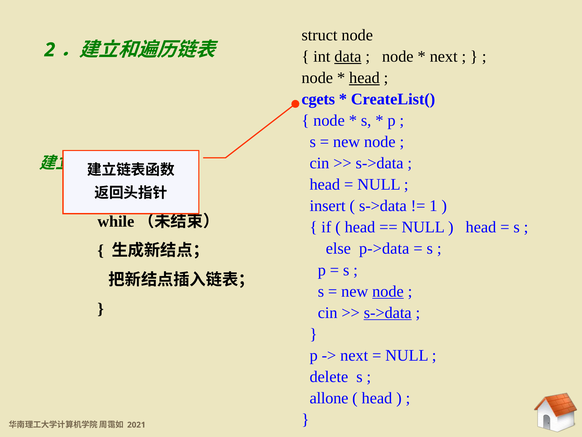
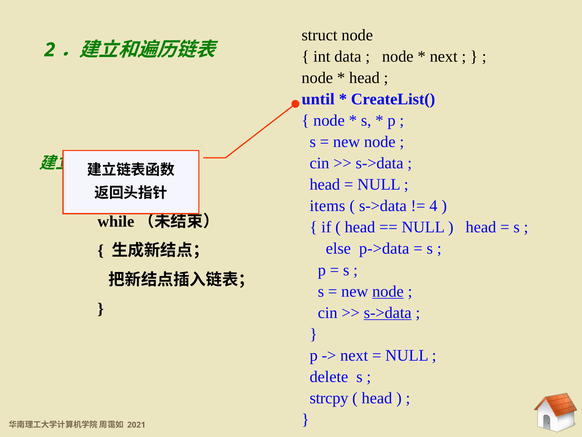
data underline: present -> none (348, 56)
head underline: present -> none (364, 78)
cgets: cgets -> until (318, 99)
insert: insert -> items (327, 206)
1: 1 -> 4 (433, 206)
allone: allone -> strcpy (329, 398)
